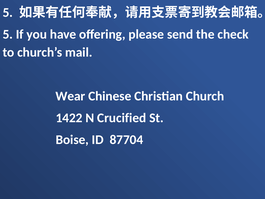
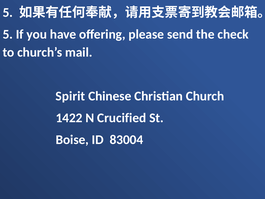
Wear: Wear -> Spirit (70, 96)
87704: 87704 -> 83004 (126, 140)
